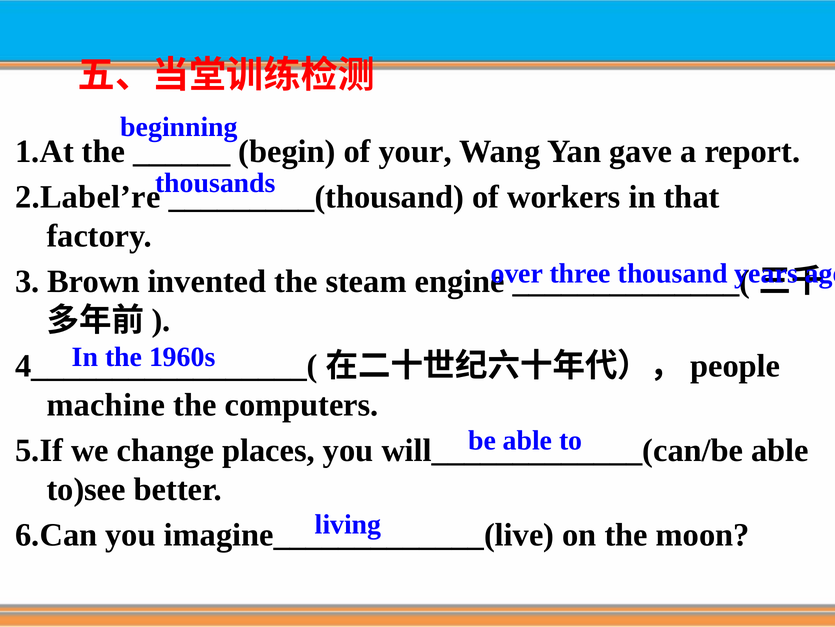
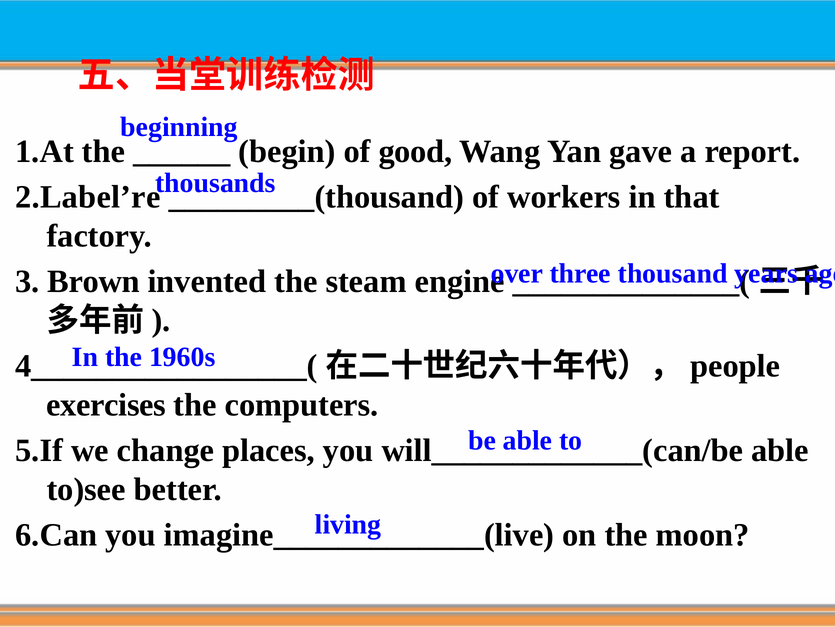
your: your -> good (415, 151)
machine: machine -> exercises (106, 405)
